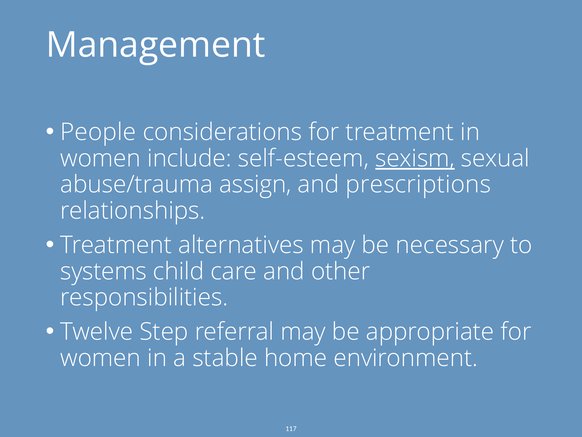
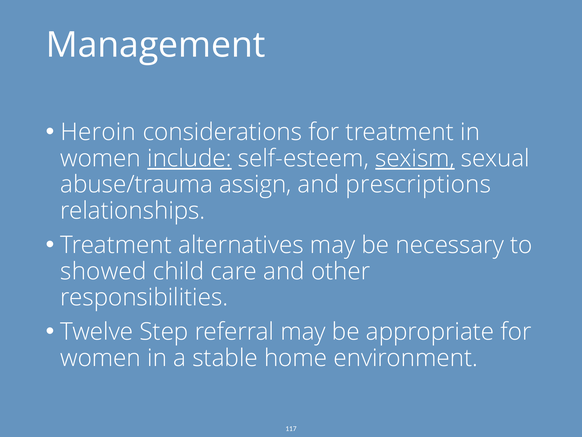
People: People -> Heroin (98, 132)
include underline: none -> present (189, 158)
systems: systems -> showed (103, 271)
